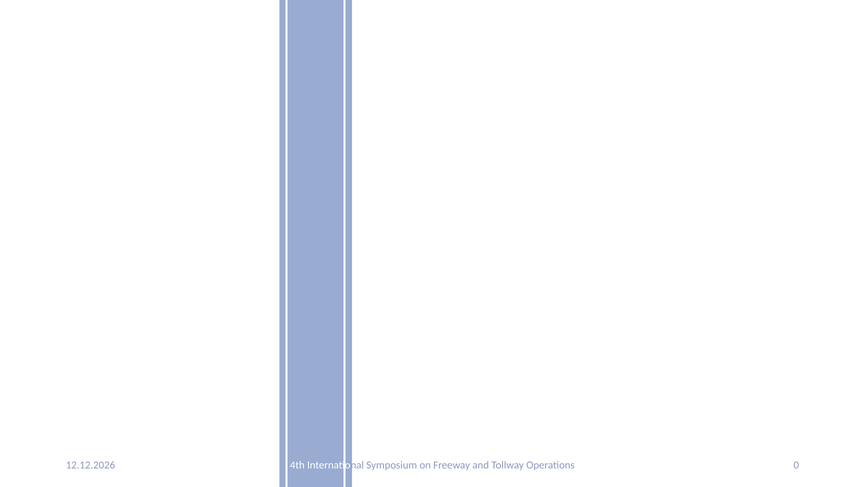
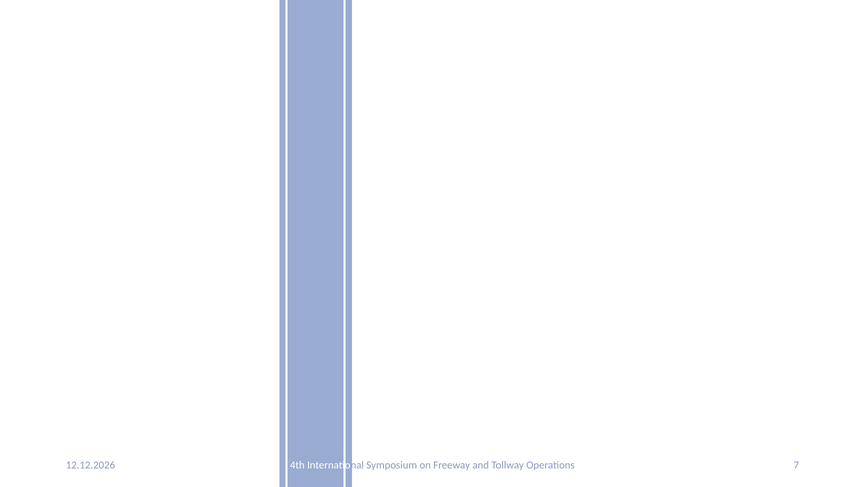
0: 0 -> 7 (796, 465)
